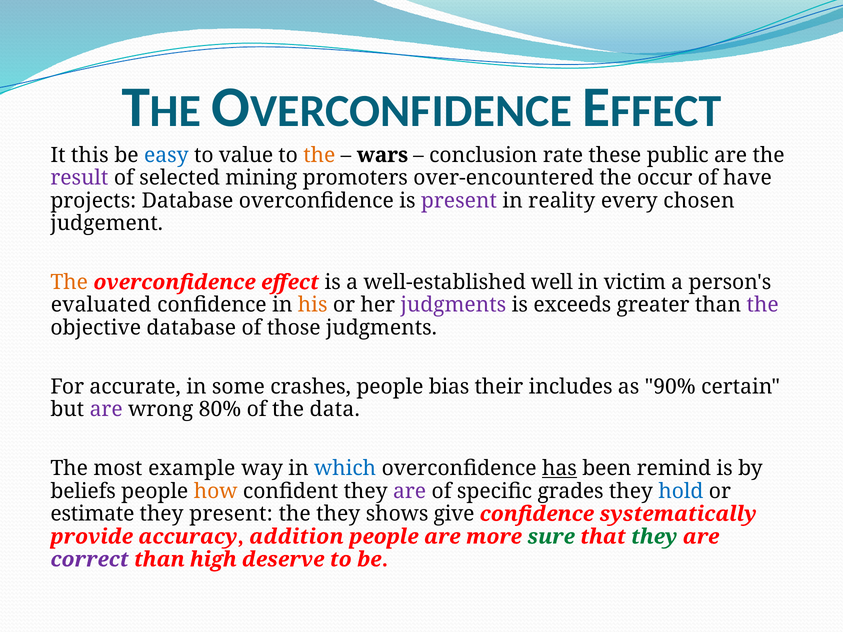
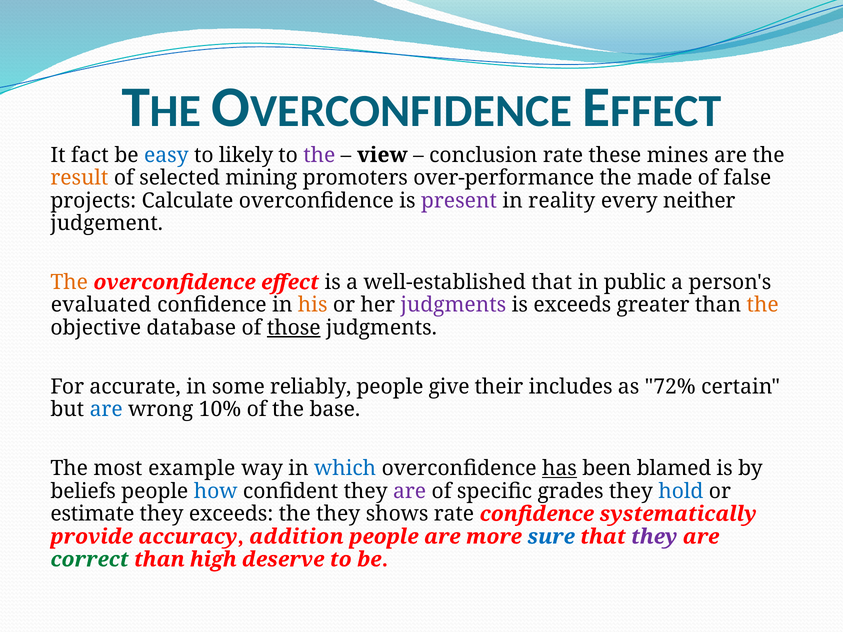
this: this -> fact (90, 155)
value: value -> likely (246, 155)
the colour: orange -> purple (319, 155)
wars: wars -> view (382, 155)
public: public -> mines (678, 155)
result colour: purple -> orange (79, 178)
over-encountered: over-encountered -> over-performance (504, 178)
occur: occur -> made (665, 178)
have: have -> false (747, 178)
projects Database: Database -> Calculate (188, 201)
chosen: chosen -> neither (699, 201)
well-established well: well -> that (552, 282)
victim: victim -> public (635, 282)
the colour: purple -> orange (763, 305)
those underline: none -> present (294, 328)
crashes: crashes -> reliably (311, 387)
bias: bias -> give (449, 387)
90%: 90% -> 72% (670, 387)
are colour: purple -> blue (106, 410)
80%: 80% -> 10% (220, 410)
data: data -> base (335, 410)
remind: remind -> blamed (674, 469)
how colour: orange -> blue (216, 491)
they present: present -> exceeds (231, 514)
shows give: give -> rate (454, 514)
sure colour: green -> blue (551, 537)
they colour: green -> purple (654, 537)
correct colour: purple -> green (90, 560)
